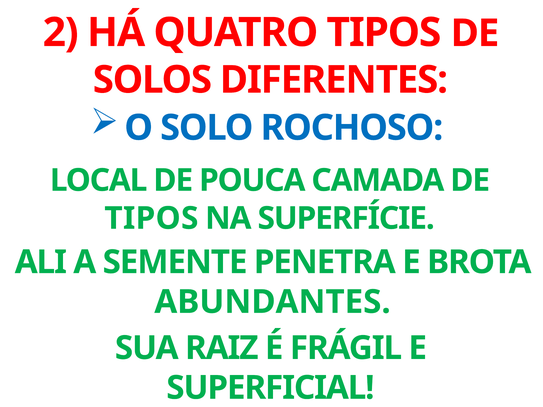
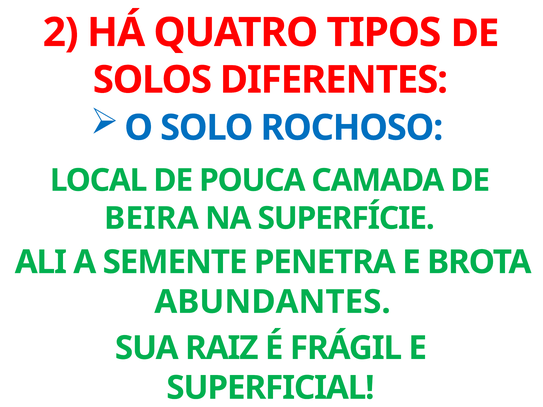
TIPOS: TIPOS -> BEIRA (151, 218)
